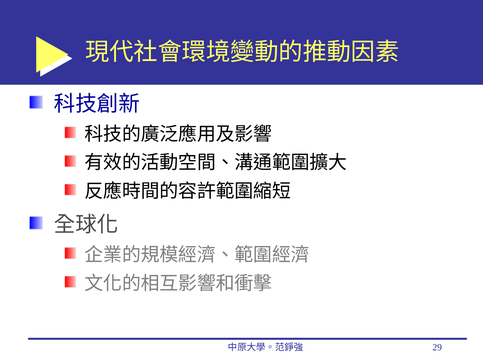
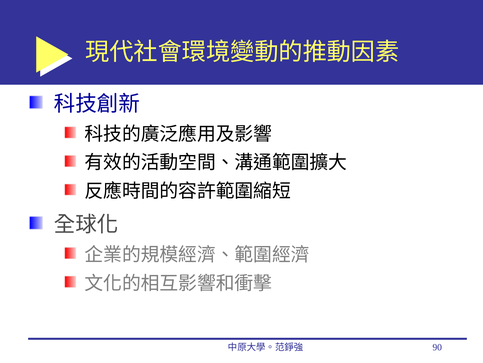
29: 29 -> 90 (437, 347)
